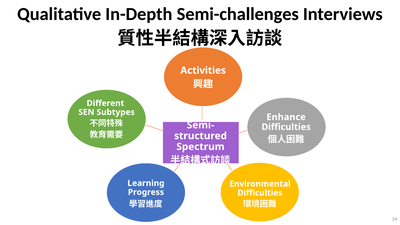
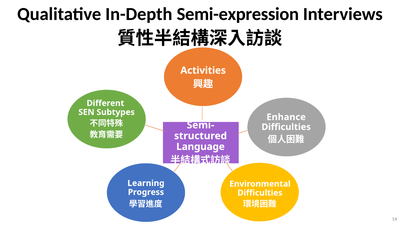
Semi-challenges: Semi-challenges -> Semi-expression (238, 14)
Spectrum: Spectrum -> Language (201, 147)
